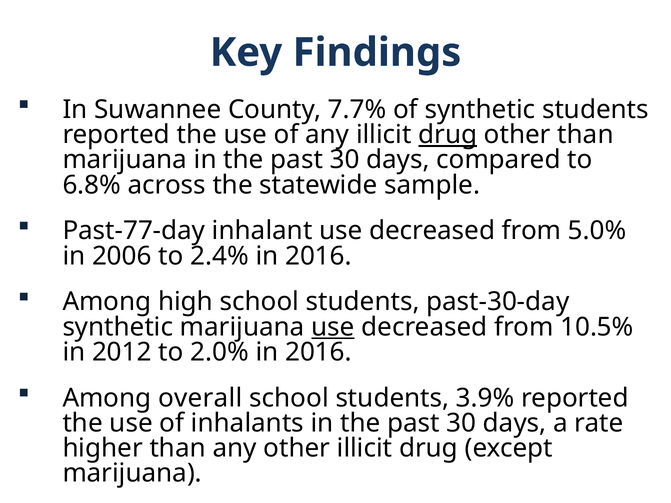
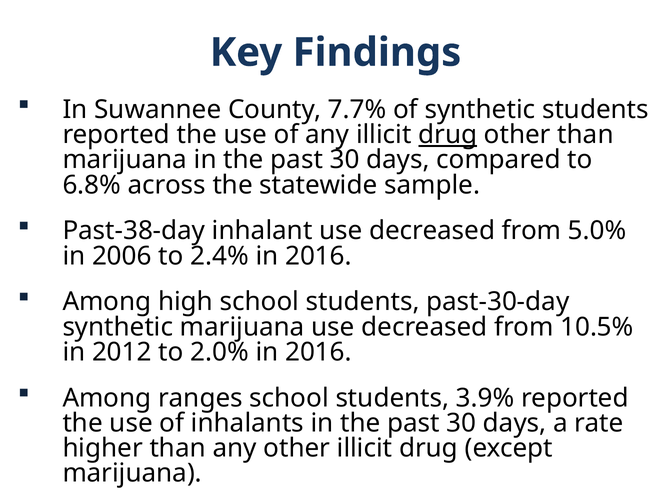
Past-77-day: Past-77-day -> Past-38-day (134, 231)
use underline: present -> none (333, 327)
overall: overall -> ranges (200, 398)
